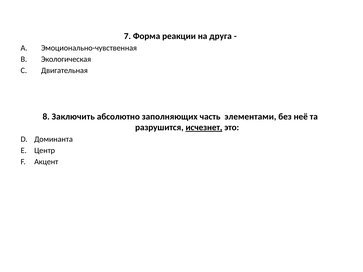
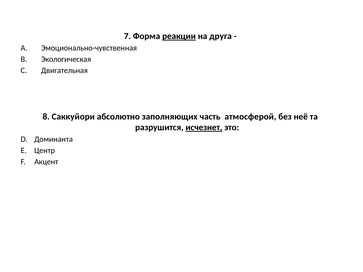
реакции underline: none -> present (179, 36)
Заключить: Заключить -> Саккуйори (73, 117)
элементами: элементами -> атмосферой (250, 117)
